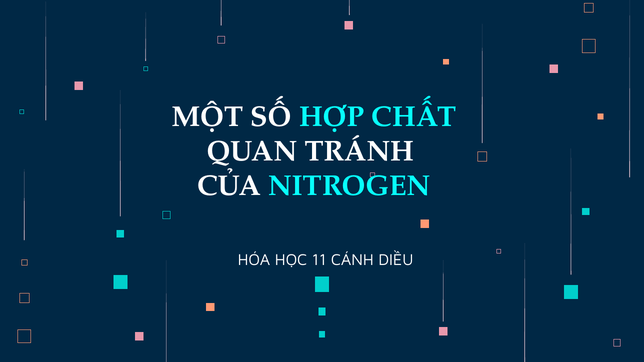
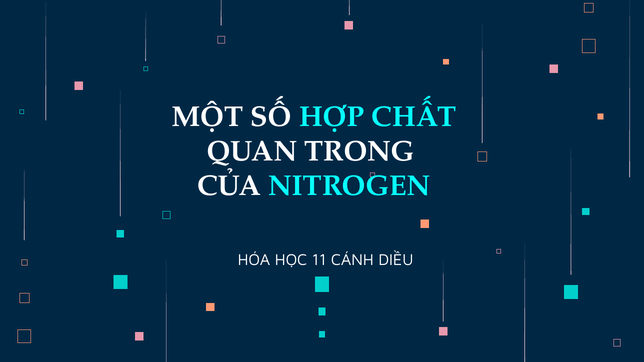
TRÁNH: TRÁNH -> TRONG (360, 151)
